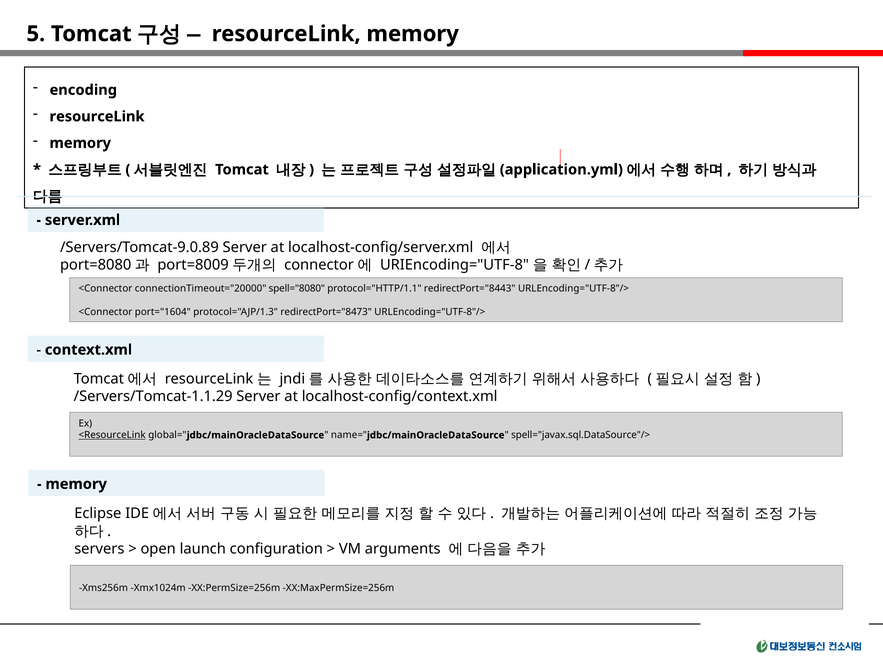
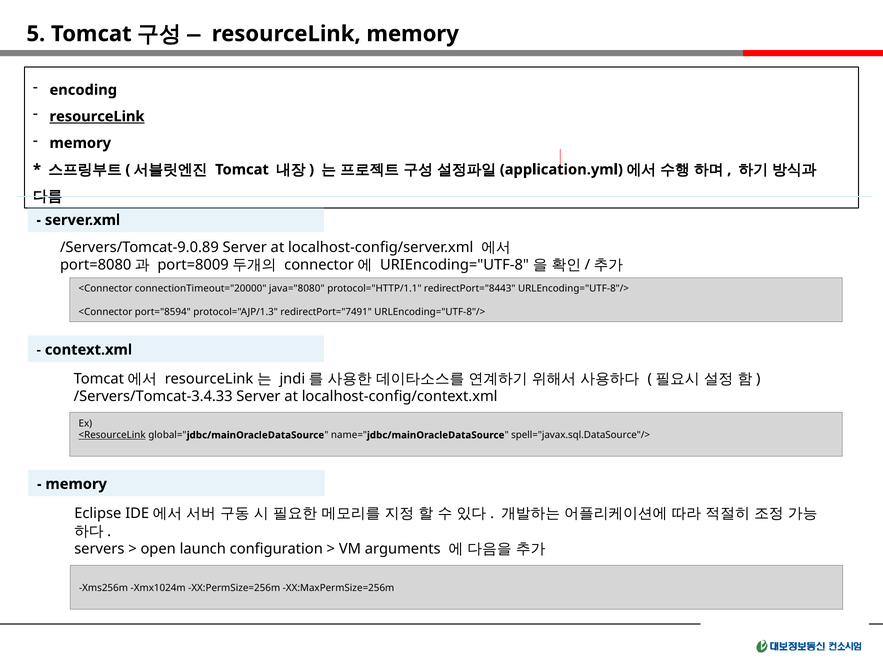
resourceLink underline: none -> present (97, 116)
spell="8080: spell="8080 -> java="8080 (297, 288)
port="1604: port="1604 -> port="8594 (163, 312)
redirectPort="8473: redirectPort="8473 -> redirectPort="7491 (326, 312)
/Servers/Tomcat-1.1.29: /Servers/Tomcat-1.1.29 -> /Servers/Tomcat-3.4.33 (153, 396)
